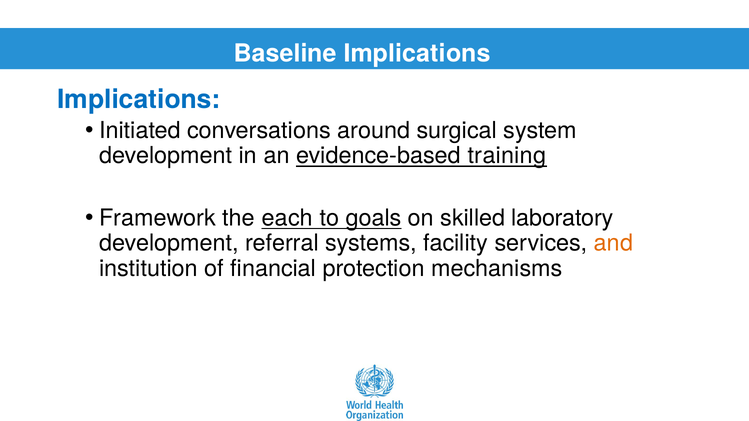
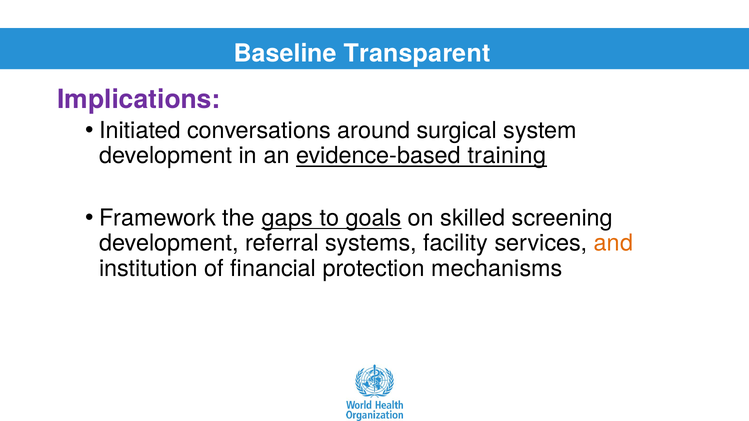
Baseline Implications: Implications -> Transparent (417, 54)
Implications colour: blue -> purple (139, 100)
each: each -> gaps (287, 218)
laboratory: laboratory -> screening (562, 218)
